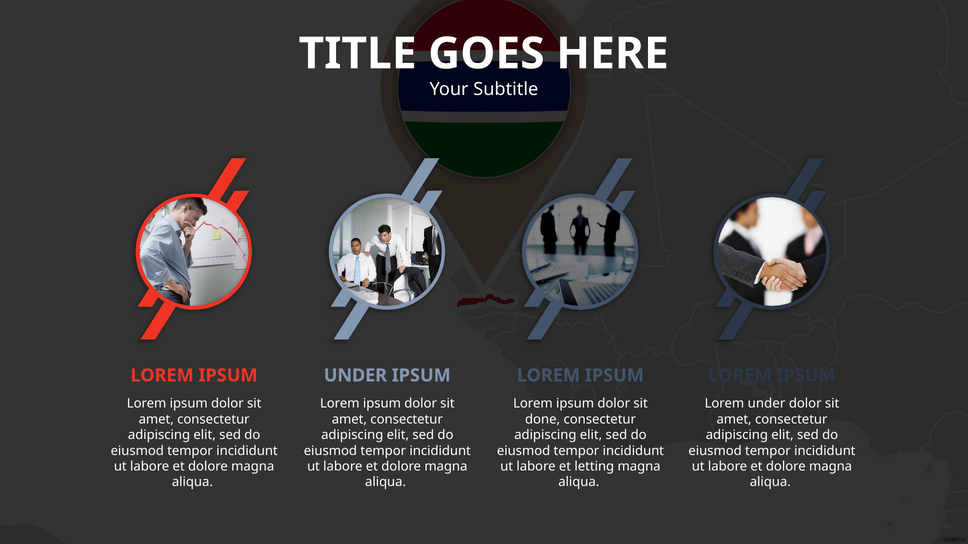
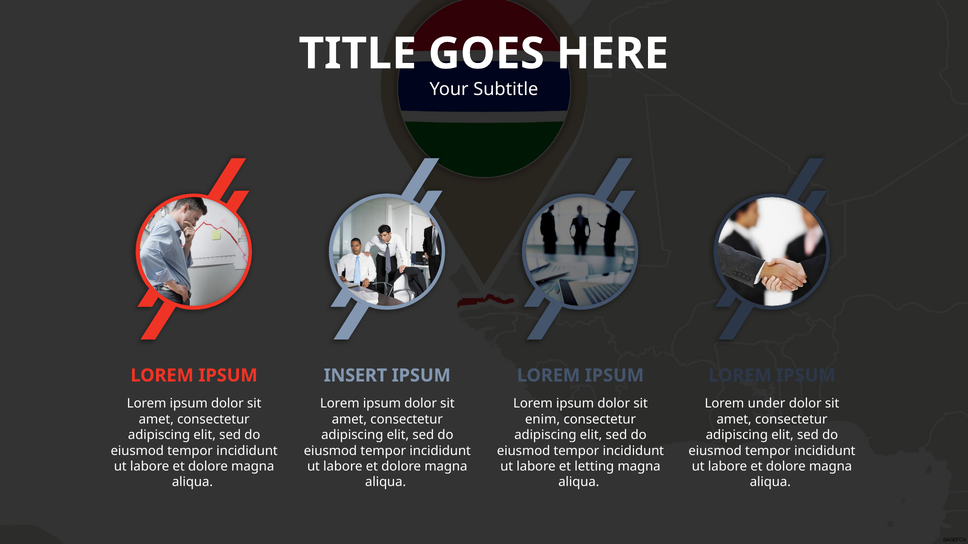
UNDER: UNDER -> INSERT (355, 376)
done: done -> enim (543, 420)
